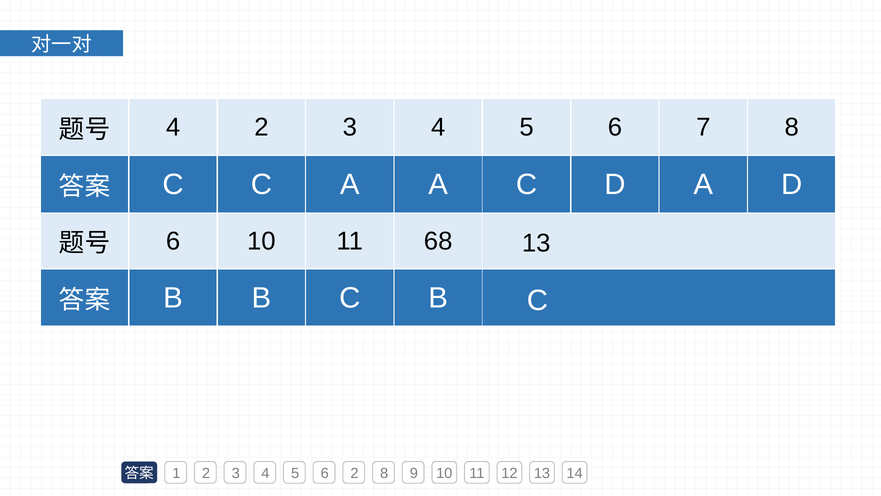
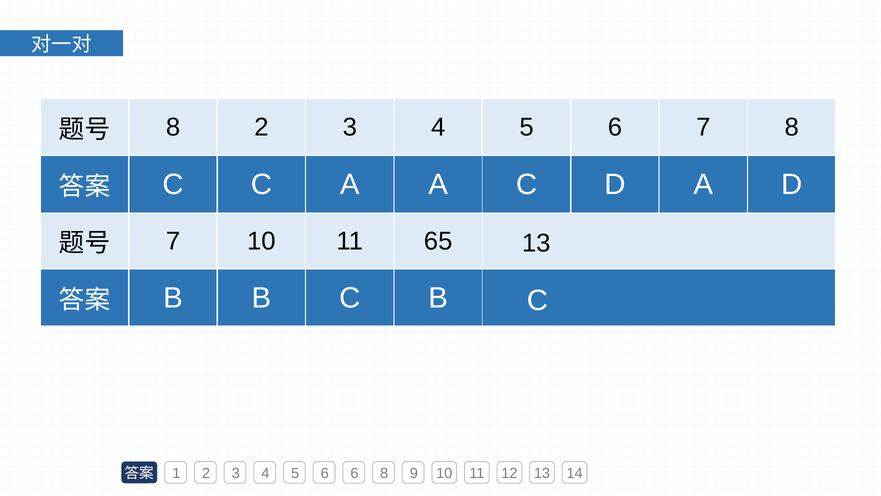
4: 4 -> 8 (173, 127)
6: 6 -> 7 (173, 241)
68: 68 -> 65 (438, 241)
6 2: 2 -> 6 (355, 473)
